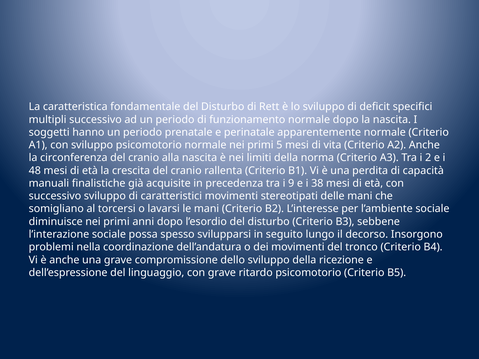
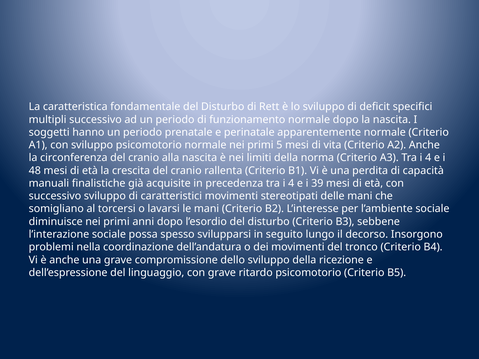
A3 Tra i 2: 2 -> 4 (428, 158)
precedenza tra i 9: 9 -> 4 (291, 183)
38: 38 -> 39 (317, 183)
